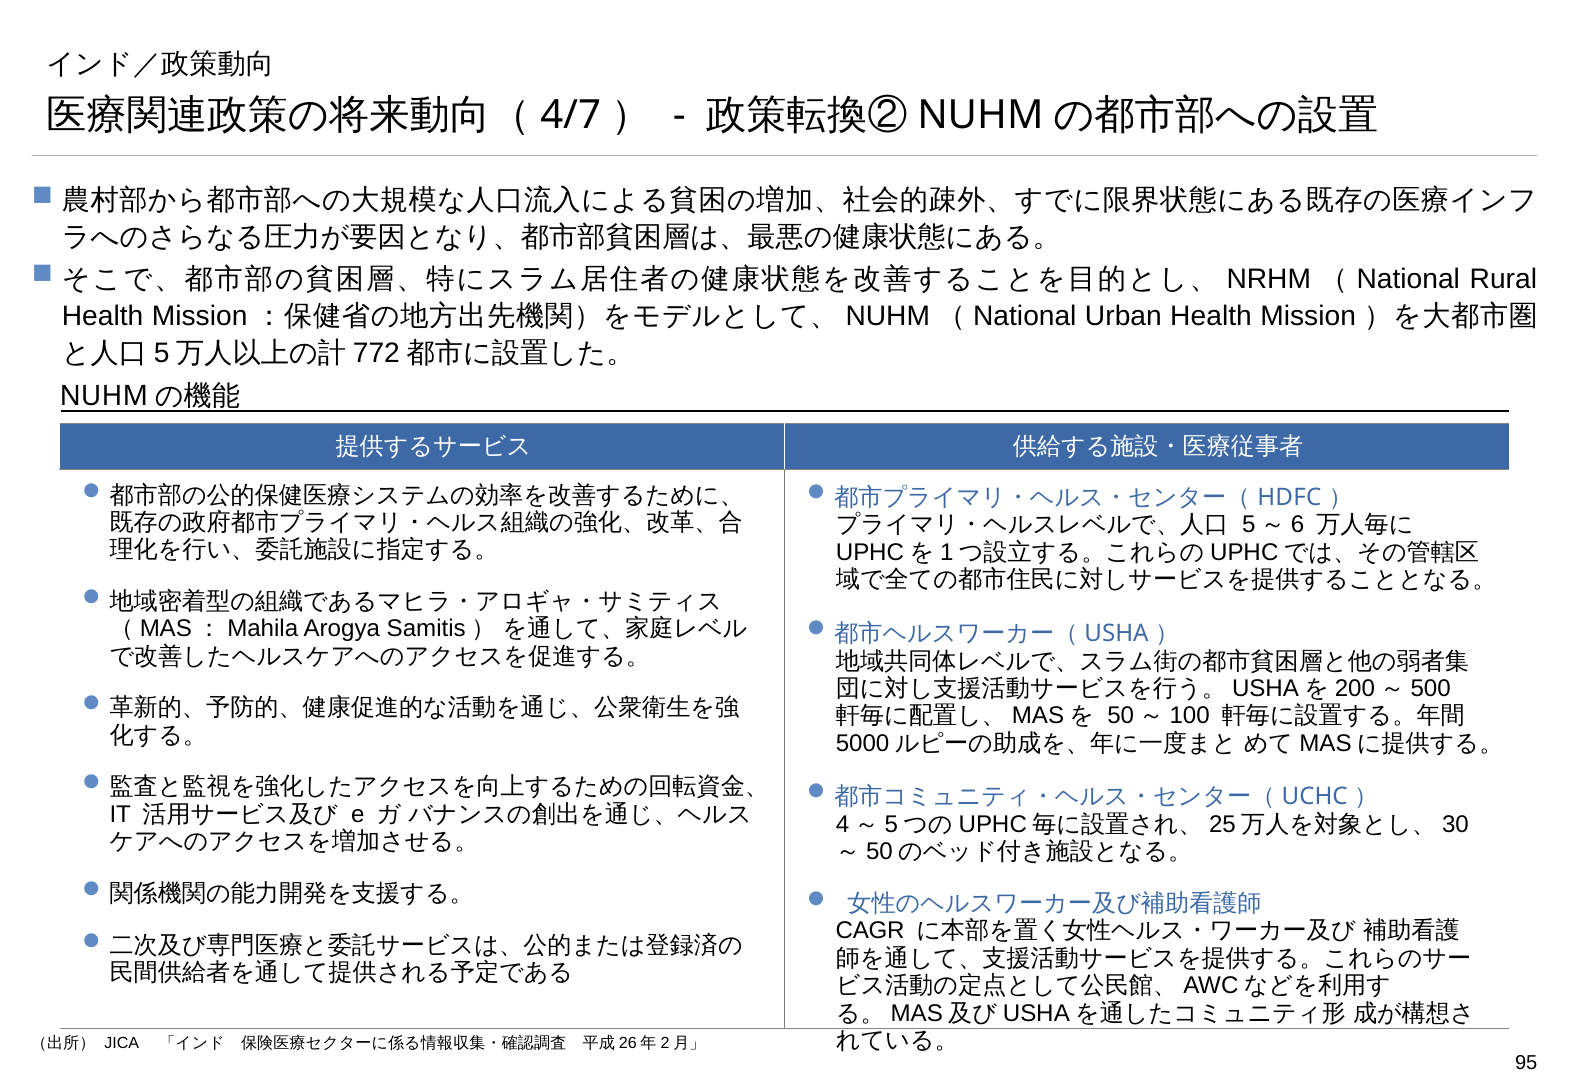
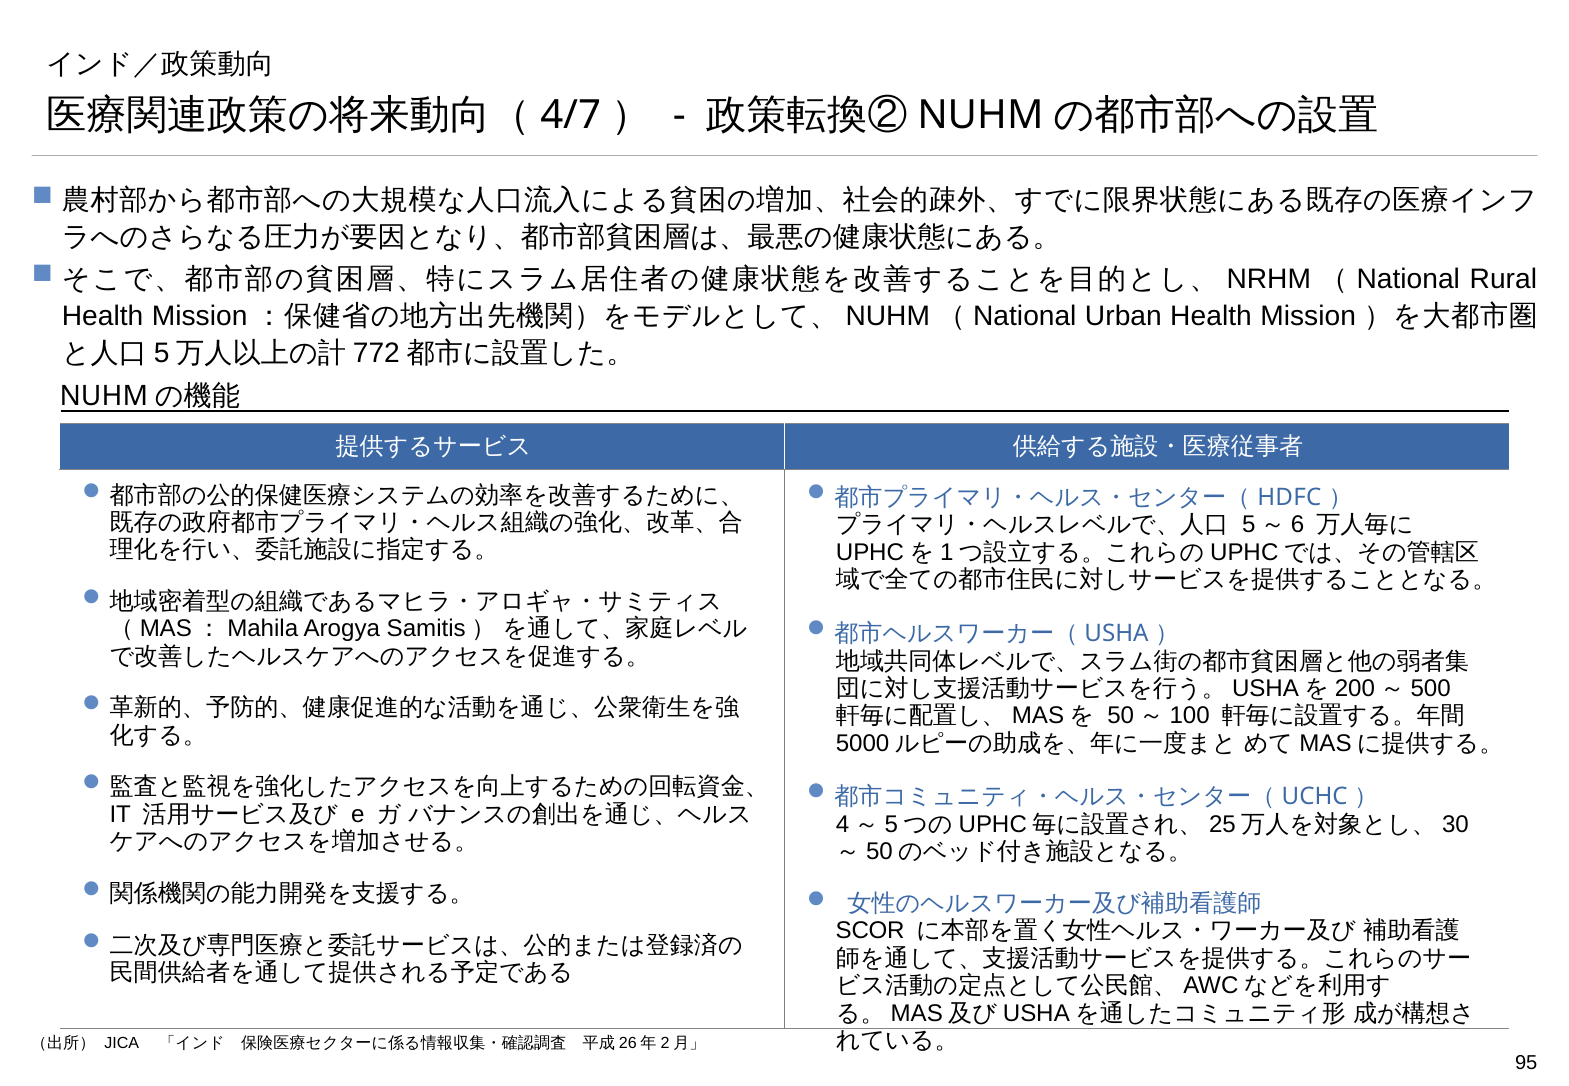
CAGR: CAGR -> SCOR (870, 931)
